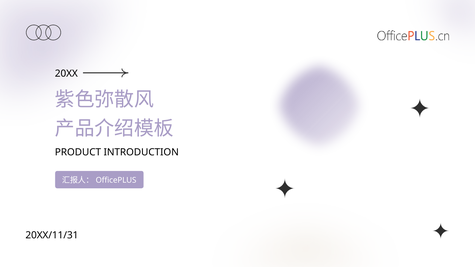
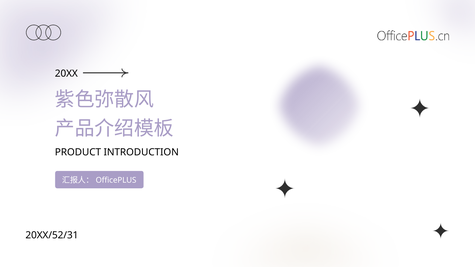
20XX/11/31: 20XX/11/31 -> 20XX/52/31 (52, 235)
